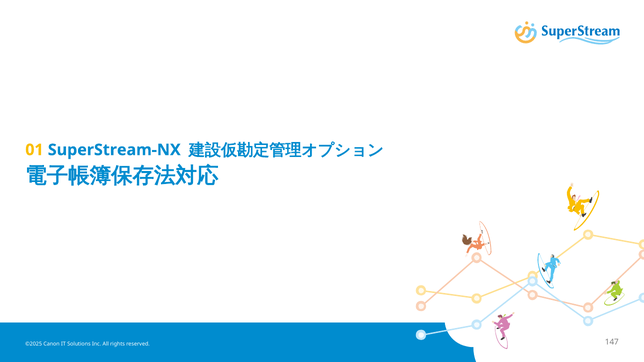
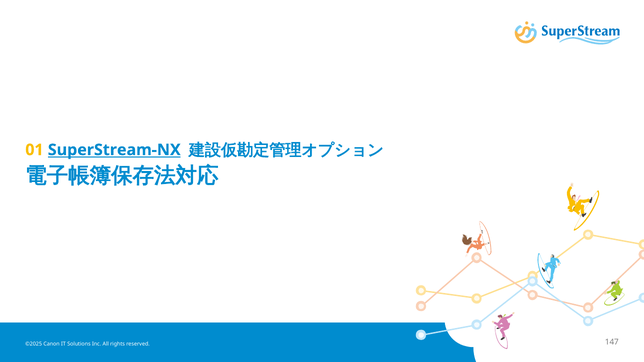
SuperStream-NX underline: none -> present (114, 150)
